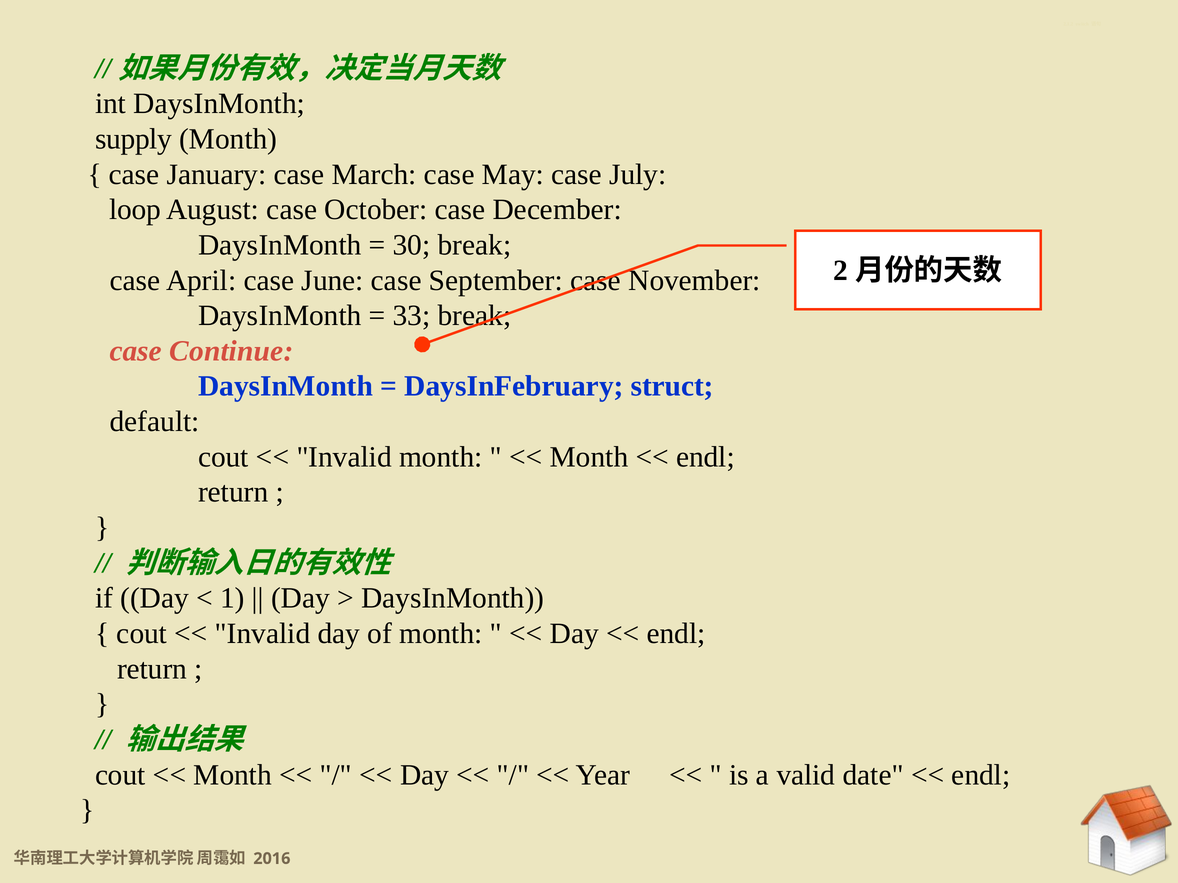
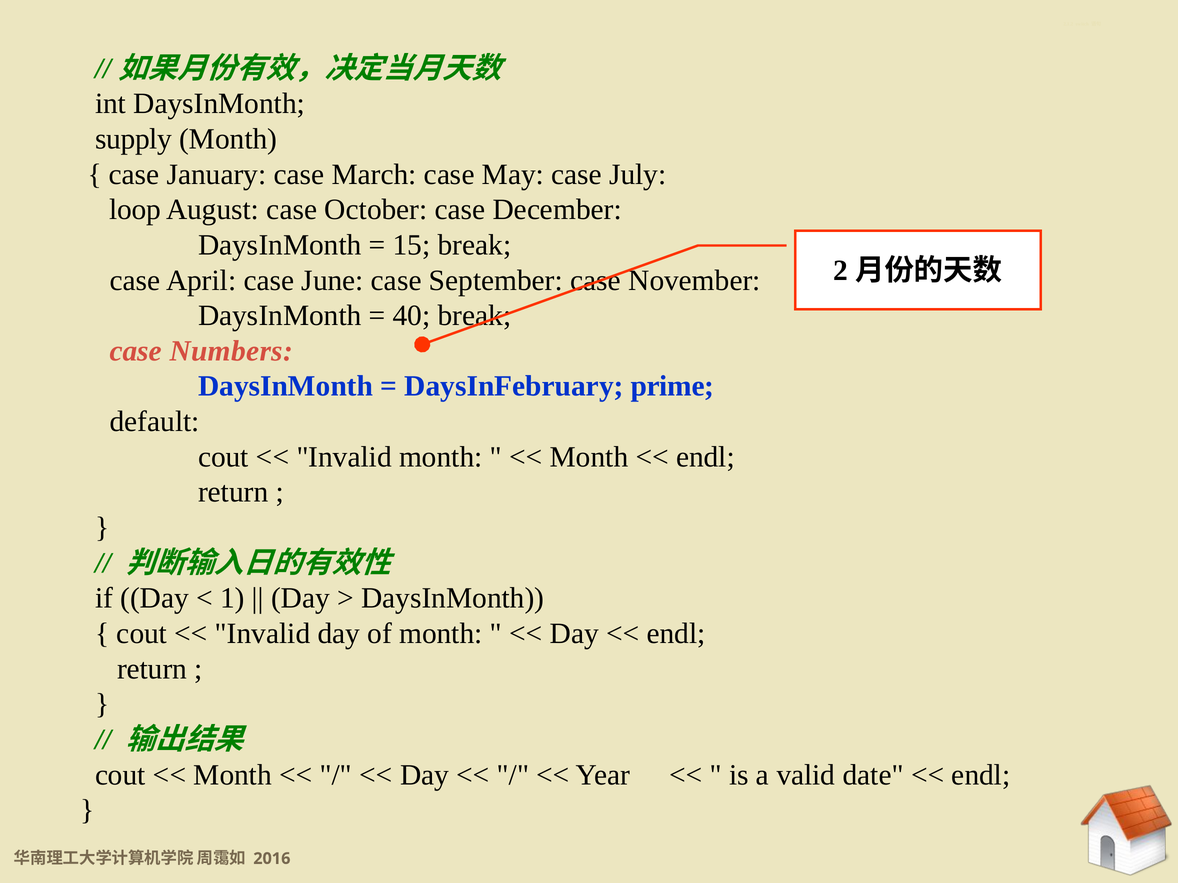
30: 30 -> 15 (411, 245)
33: 33 -> 40 (411, 316)
Continue: Continue -> Numbers (231, 351)
struct: struct -> prime (672, 386)
